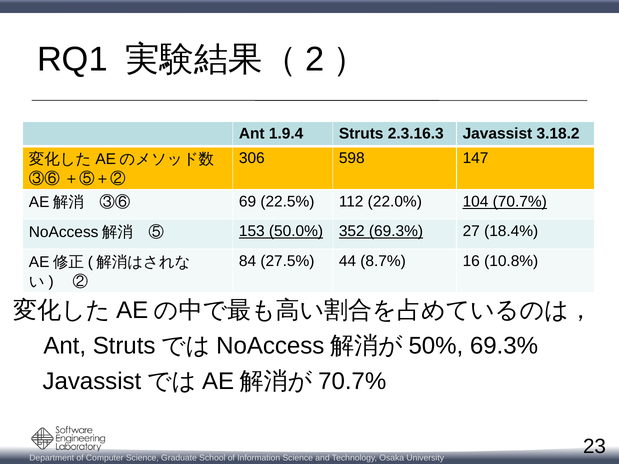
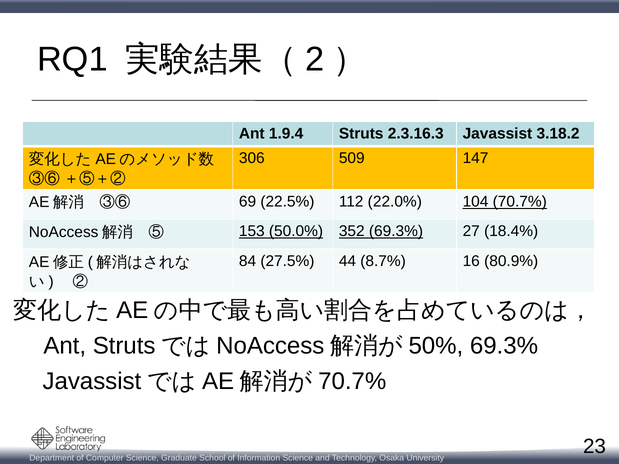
598: 598 -> 509 (352, 158)
10.8%: 10.8% -> 80.9% (511, 261)
